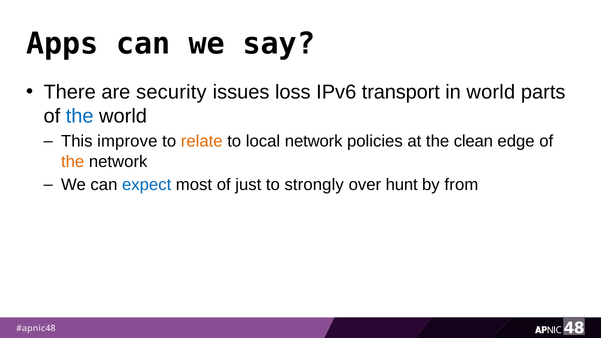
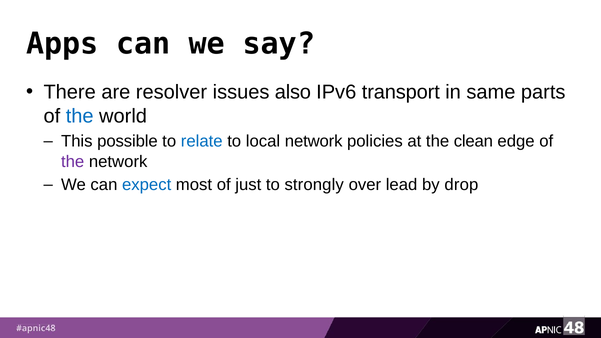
security: security -> resolver (171, 92)
loss: loss -> also (293, 92)
in world: world -> same (491, 92)
improve: improve -> possible (127, 142)
relate colour: orange -> blue (202, 142)
the colour: orange -> purple (73, 162)
hunt: hunt -> lead (402, 185)
from: from -> drop (461, 185)
